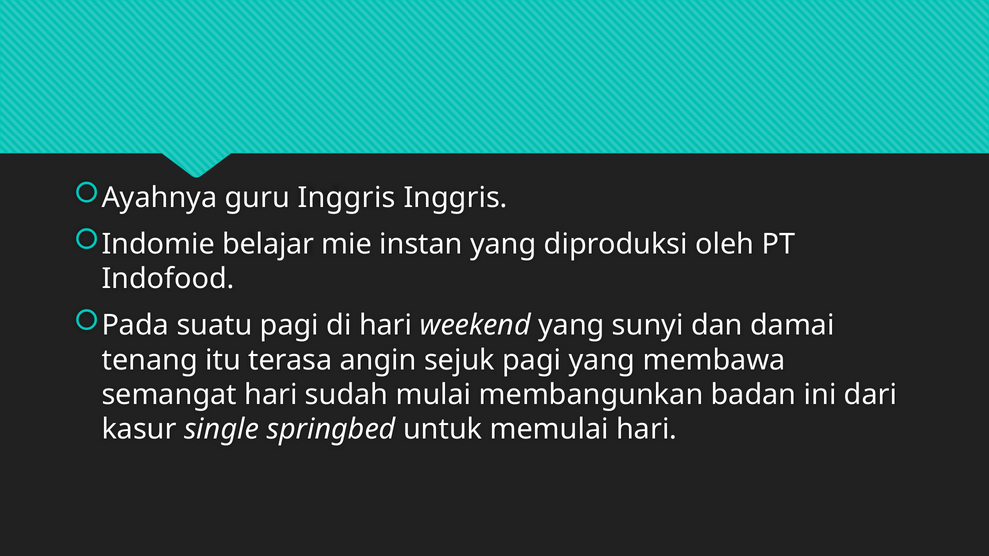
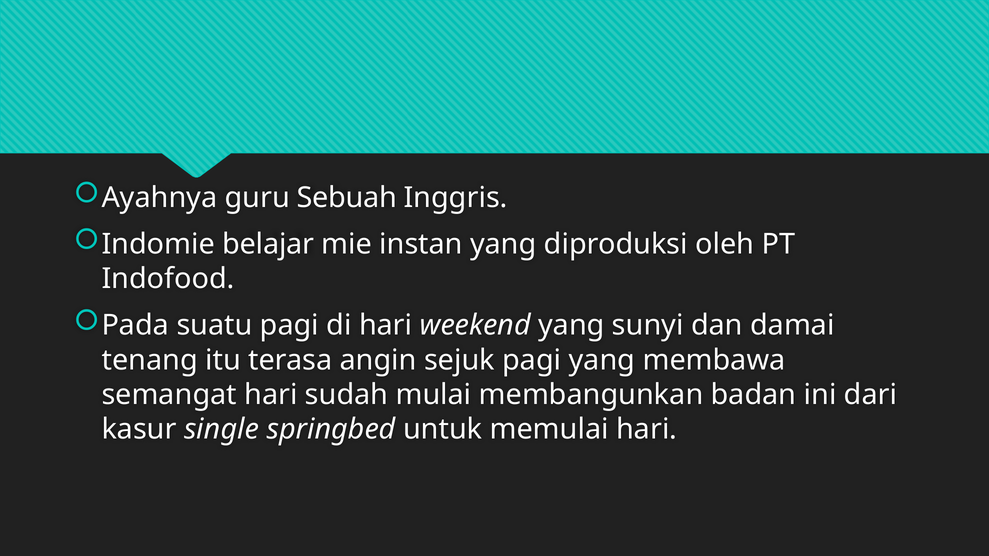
guru Inggris: Inggris -> Sebuah (347, 198)
